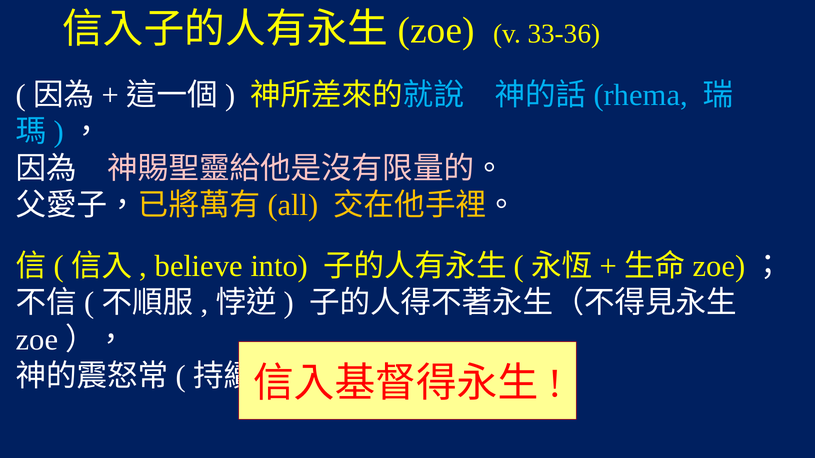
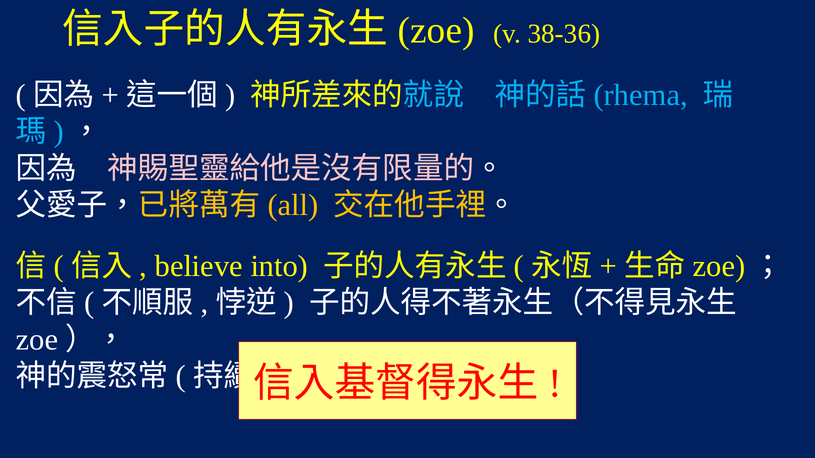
33-36: 33-36 -> 38-36 (564, 34)
